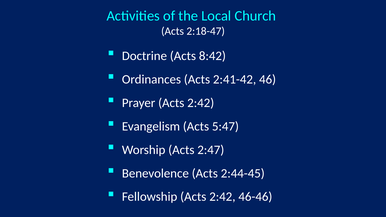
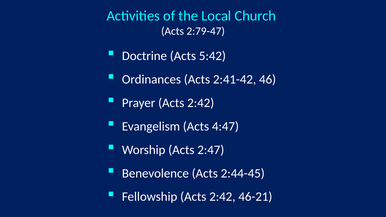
2:18-47: 2:18-47 -> 2:79-47 (206, 31)
8:42: 8:42 -> 5:42 (212, 56)
5:47: 5:47 -> 4:47 (225, 126)
46-46: 46-46 -> 46-21 (255, 197)
